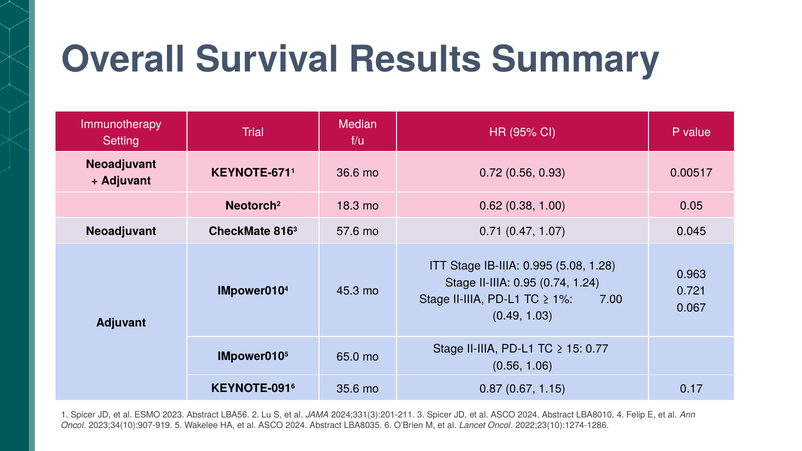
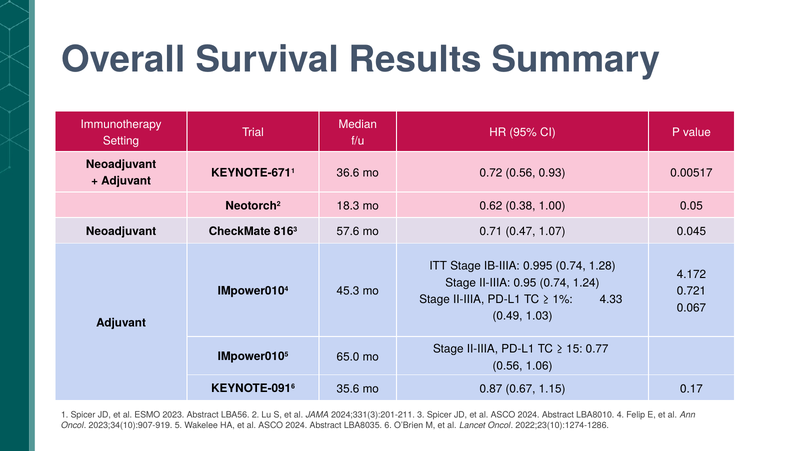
0.995 5.08: 5.08 -> 0.74 (571, 266)
0.963: 0.963 -> 4.172 (691, 274)
7.00: 7.00 -> 4.33 (611, 299)
